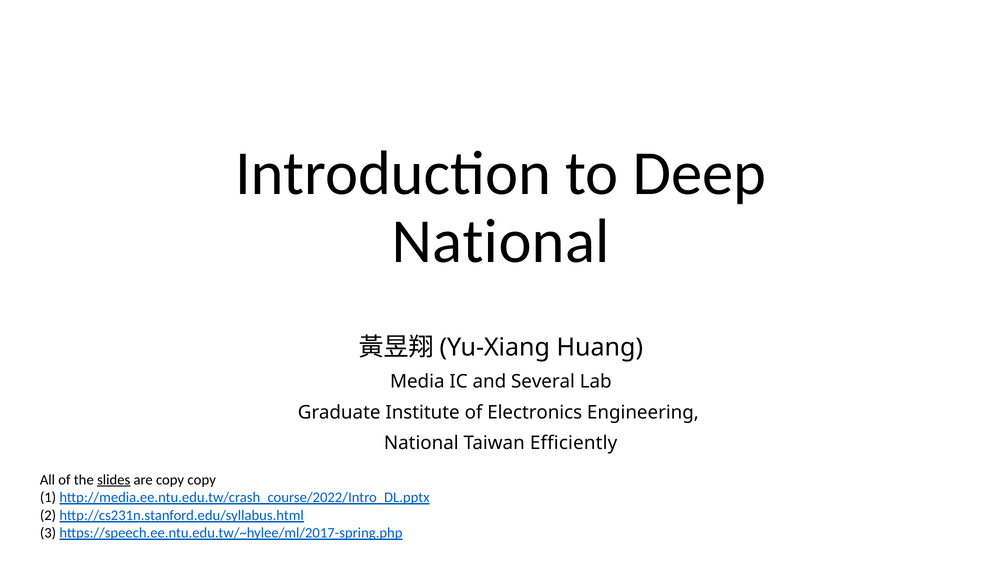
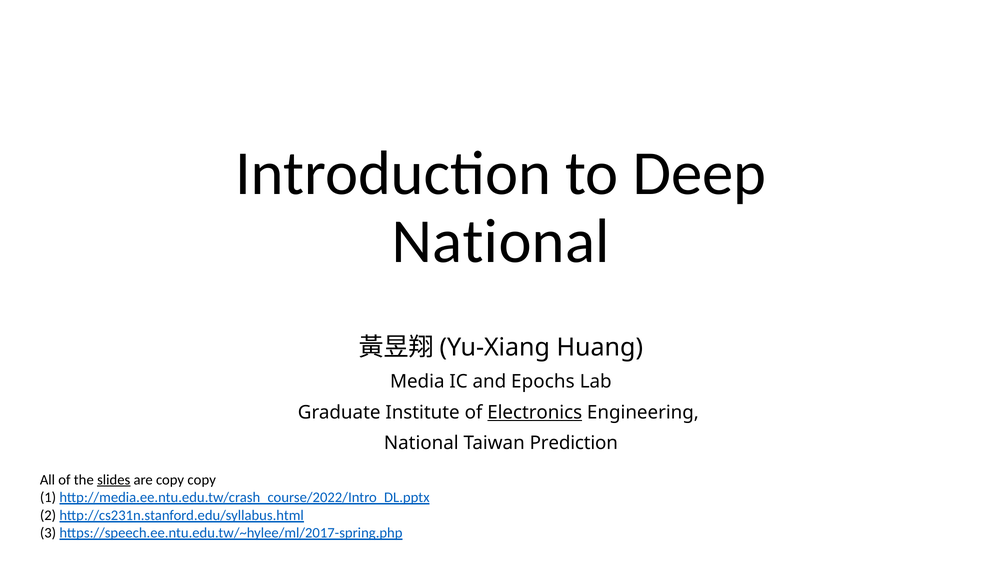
Several: Several -> Epochs (543, 381)
Electronics underline: none -> present (535, 412)
Efficiently: Efficiently -> Prediction (574, 443)
